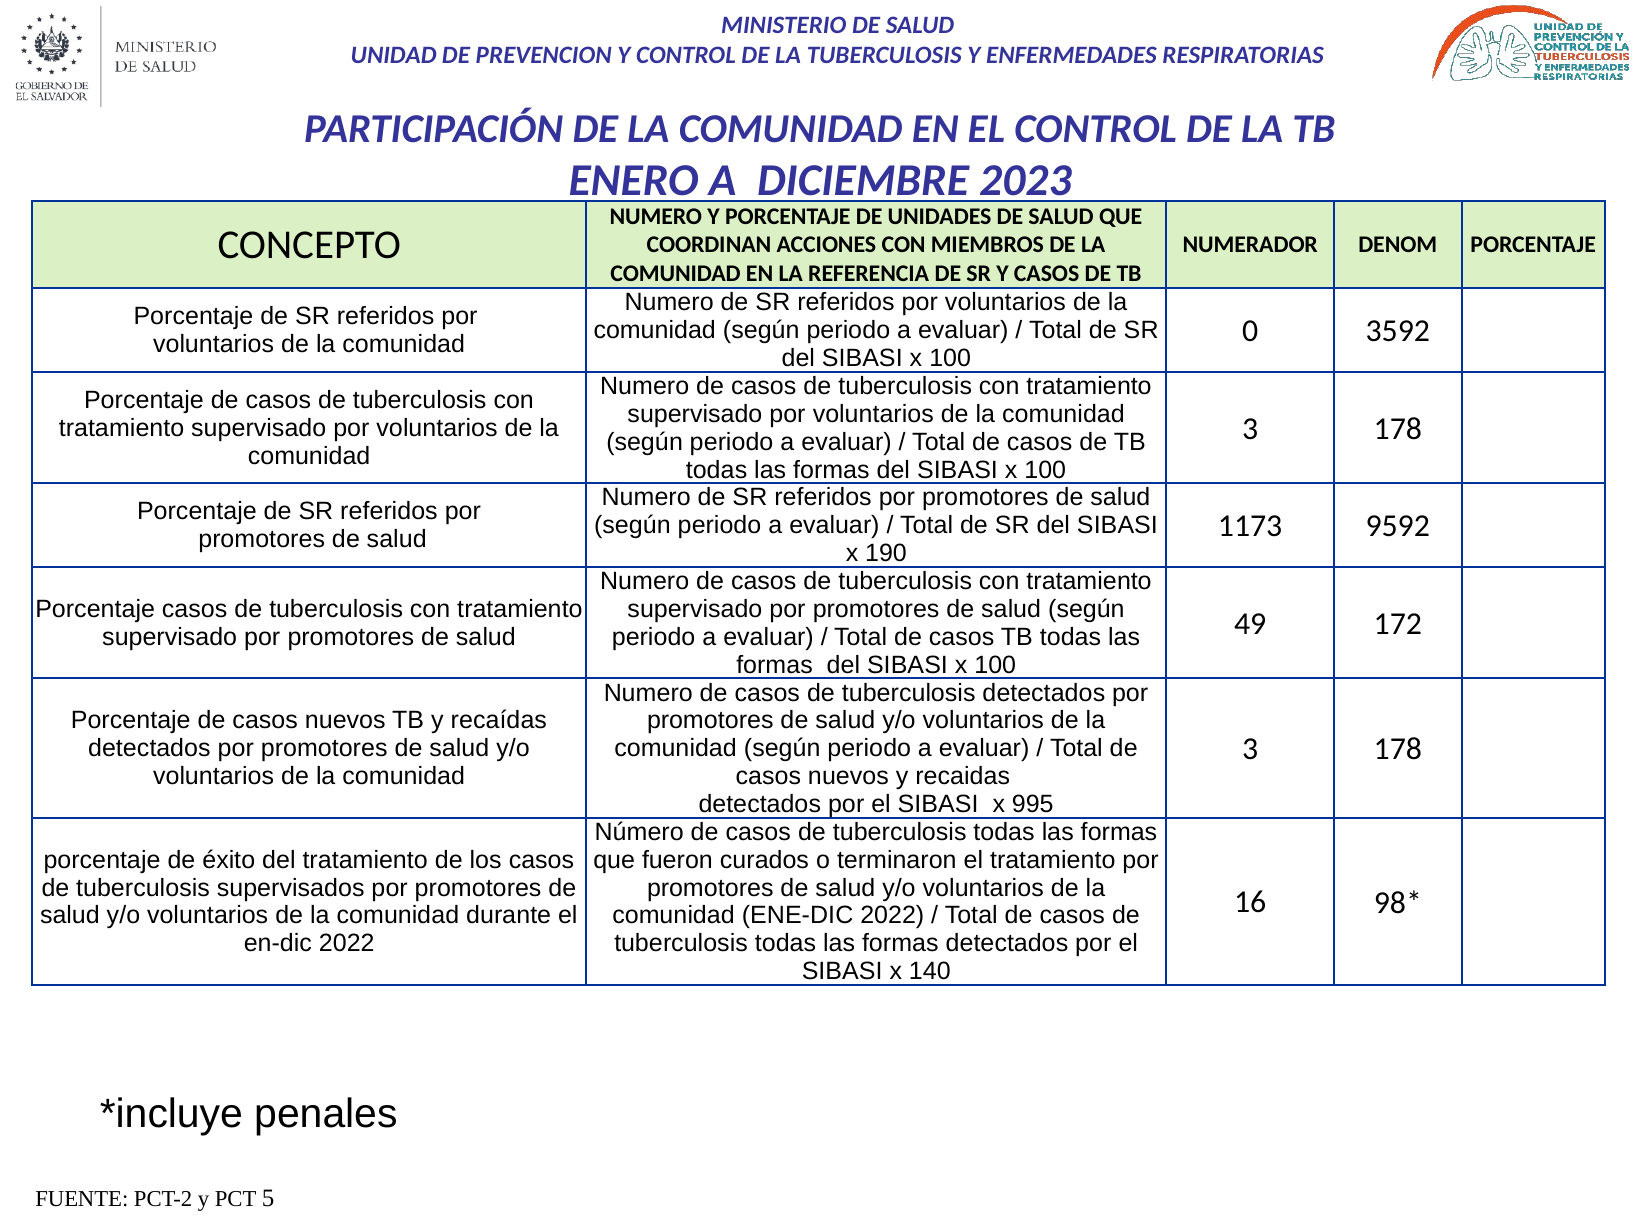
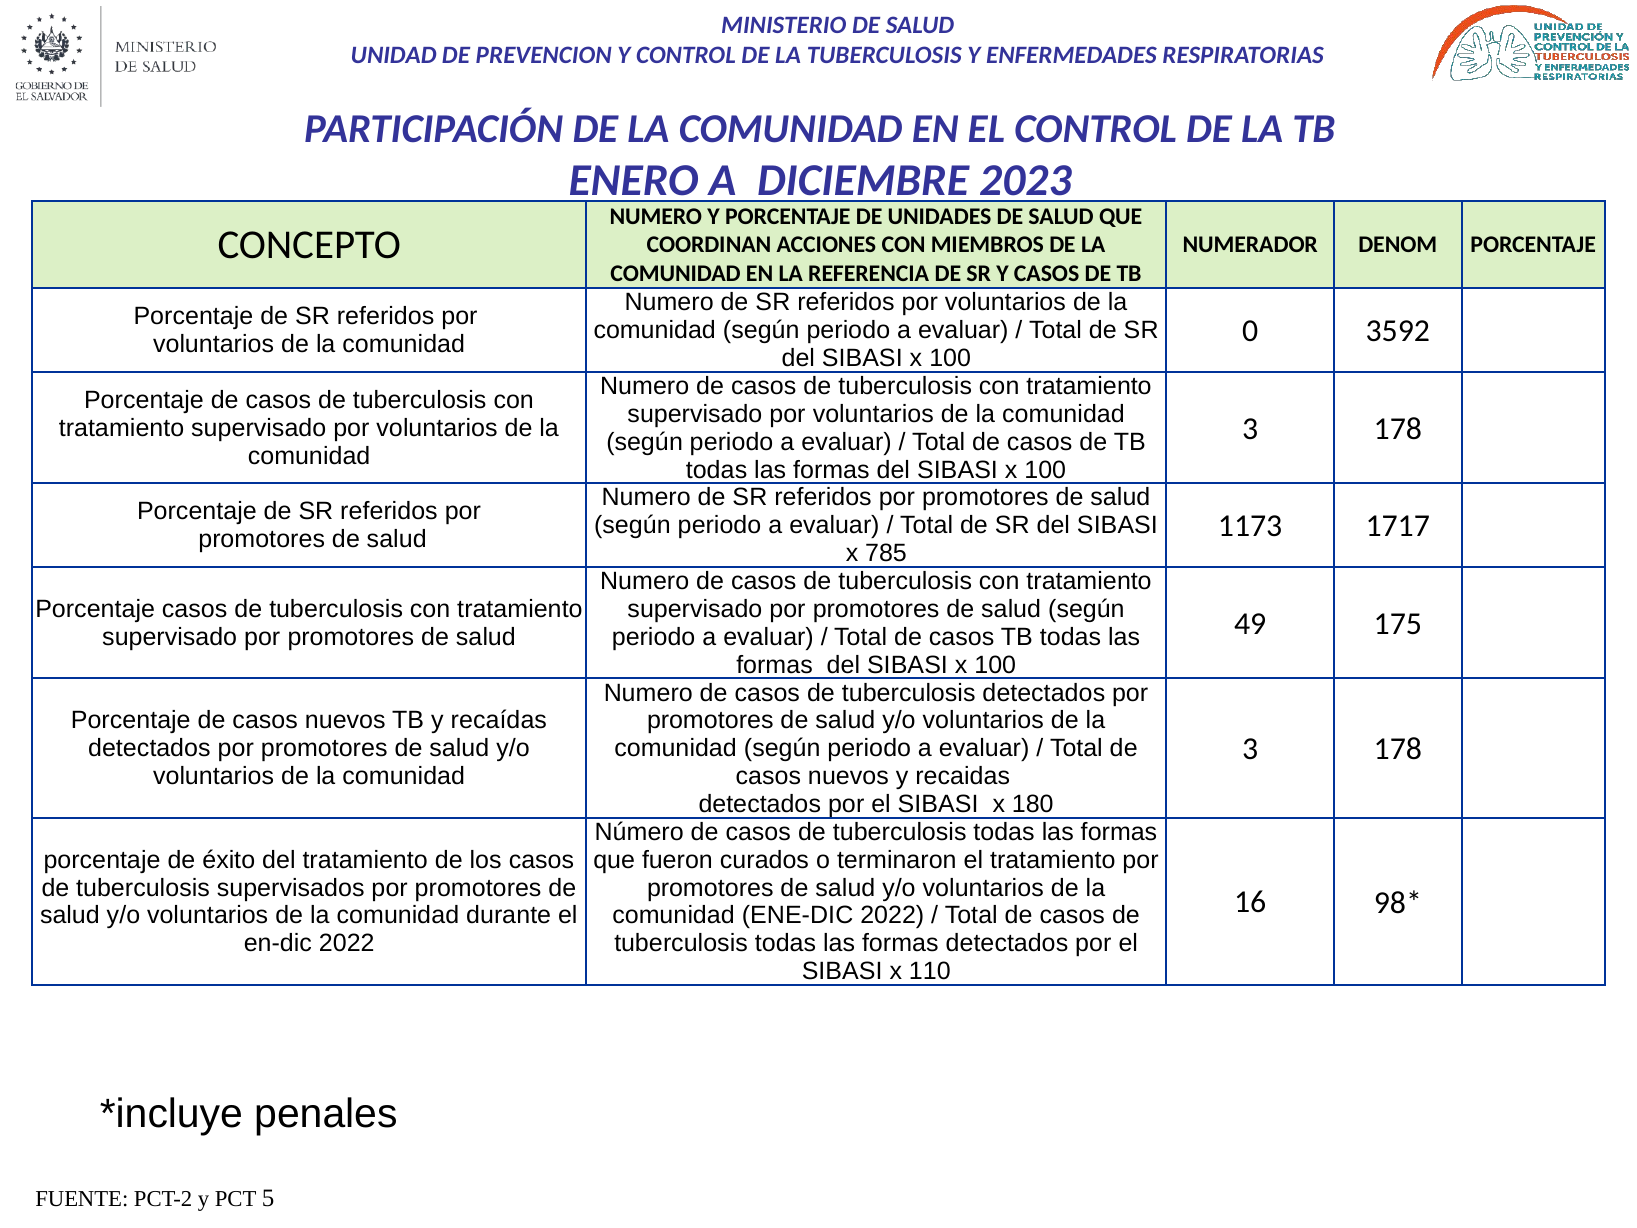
9592: 9592 -> 1717 (1398, 526)
190: 190 -> 785 (886, 553)
172: 172 -> 175 (1398, 624)
995: 995 -> 180 (1033, 804)
140: 140 -> 110 (930, 971)
